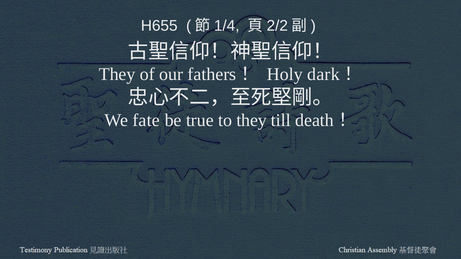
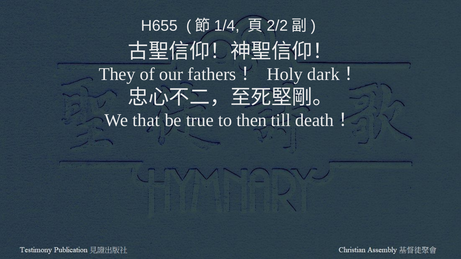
fate: fate -> that (146, 120)
to they: they -> then (252, 120)
